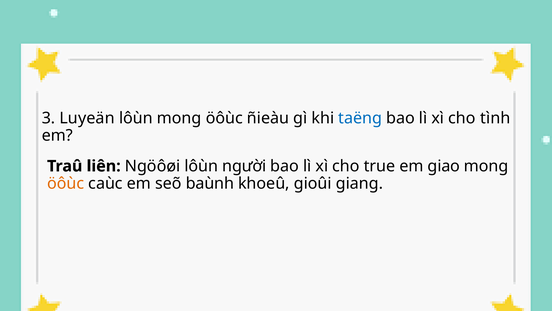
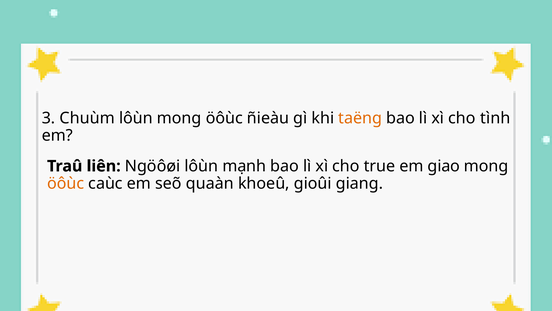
Luyeän: Luyeän -> Chuùm (87, 118)
taëng colour: blue -> orange (360, 118)
người: người -> mạnh (244, 166)
baùnh: baùnh -> quaàn (210, 183)
